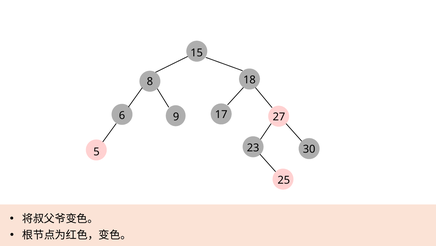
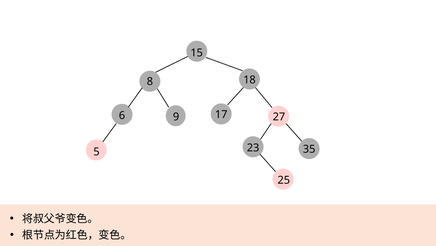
30: 30 -> 35 (309, 149)
